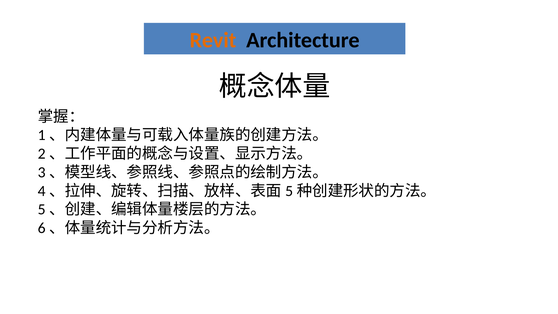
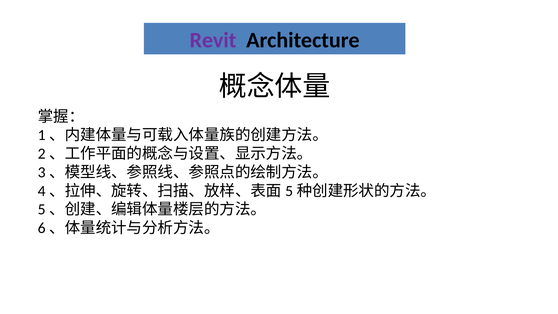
Revit colour: orange -> purple (213, 40)
